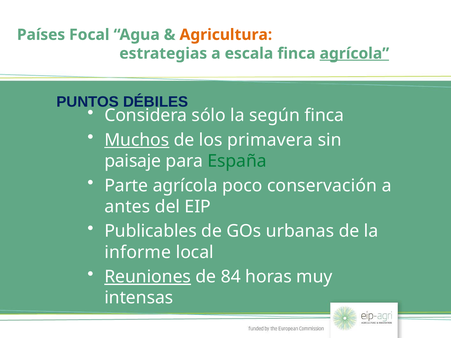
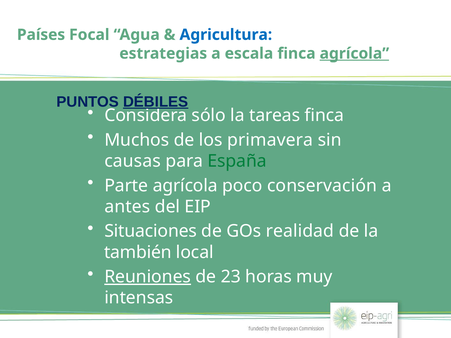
Agricultura colour: orange -> blue (226, 35)
DÉBILES underline: none -> present (156, 102)
según: según -> tareas (275, 116)
Muchos underline: present -> none (137, 140)
paisaje: paisaje -> causas (133, 161)
Publicables: Publicables -> Situaciones (151, 231)
urbanas: urbanas -> realidad (300, 231)
informe: informe -> también (138, 252)
84: 84 -> 23 (231, 277)
